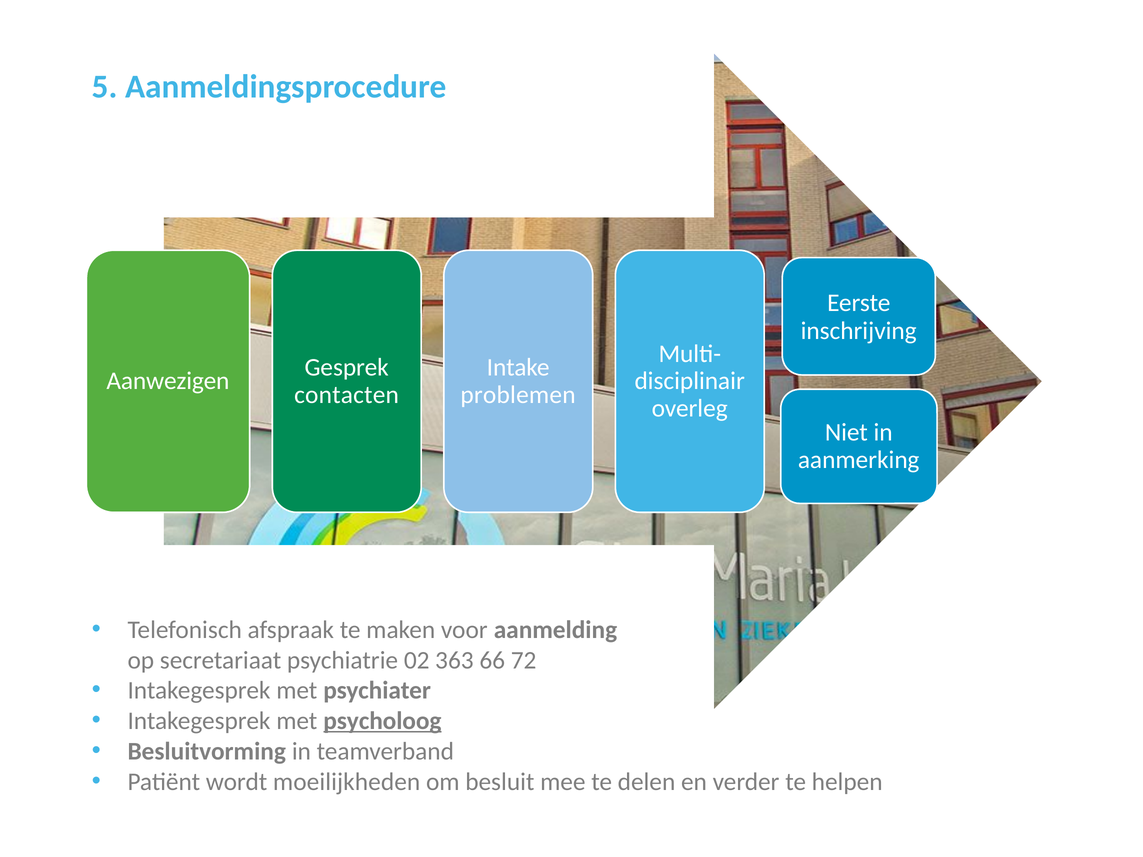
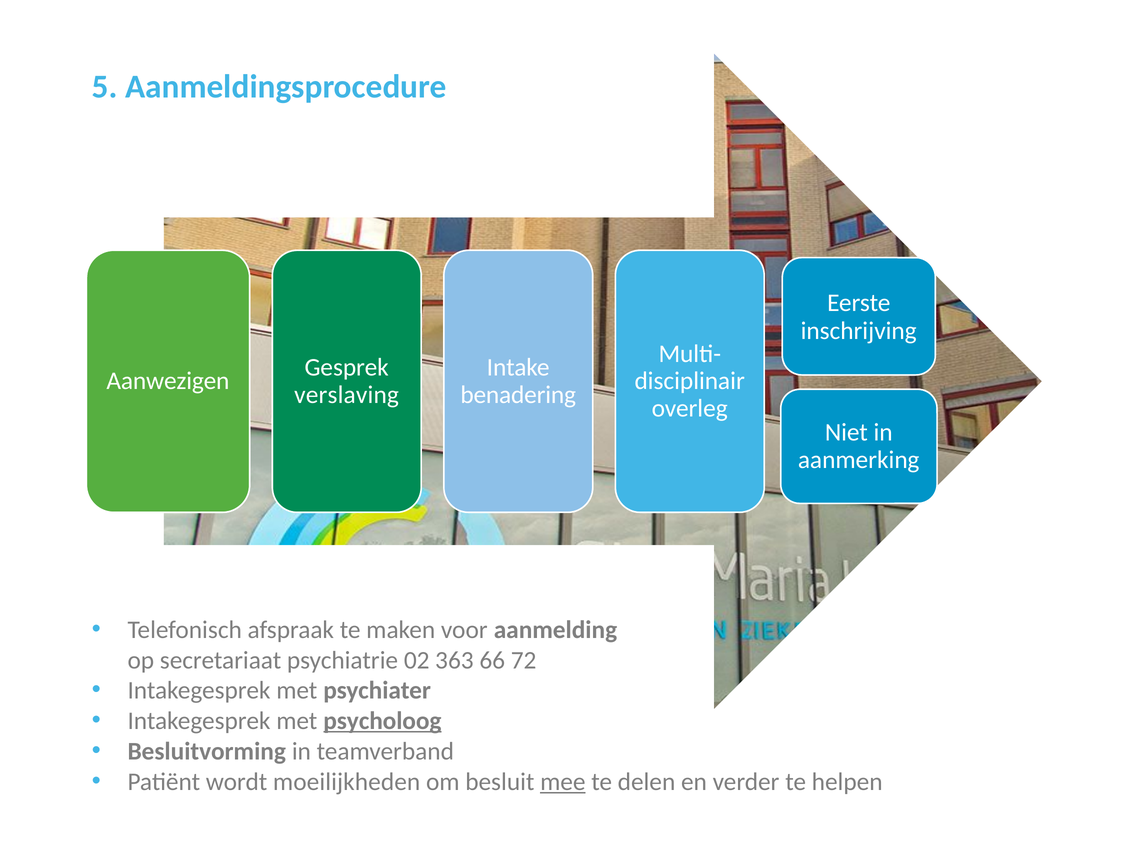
contacten: contacten -> verslaving (347, 395)
problemen: problemen -> benadering (518, 395)
mee underline: none -> present (563, 782)
